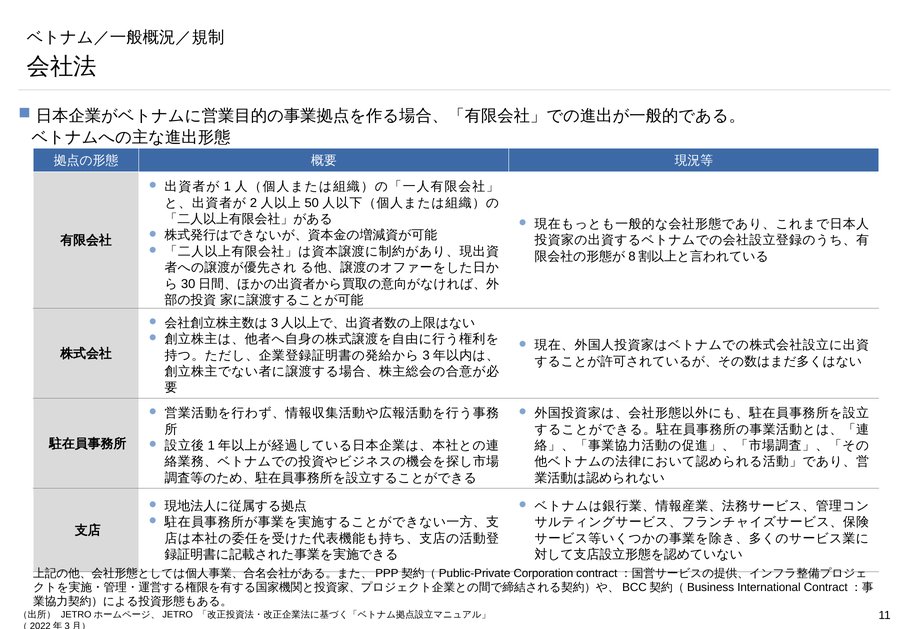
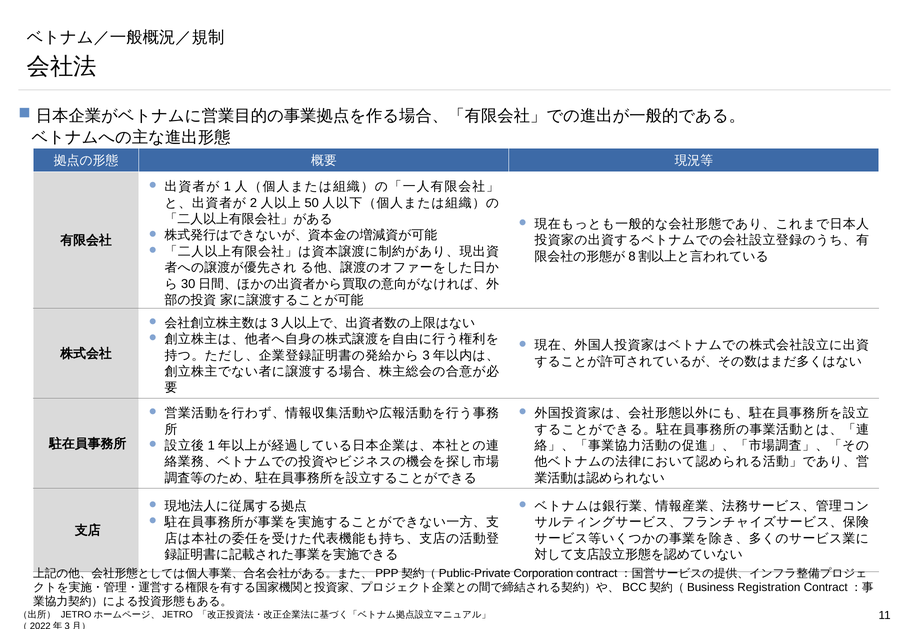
International: International -> Registration (769, 588)
